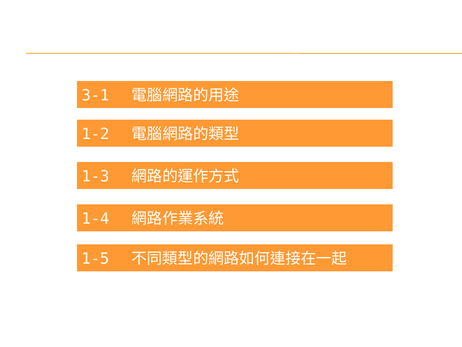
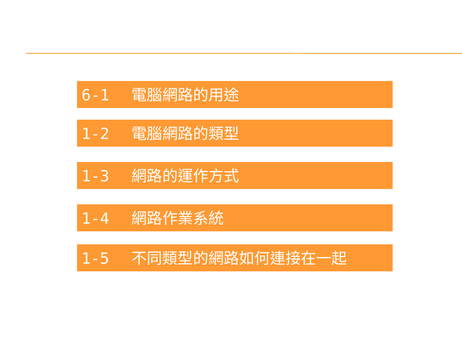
3-1: 3-1 -> 6-1 (95, 95)
